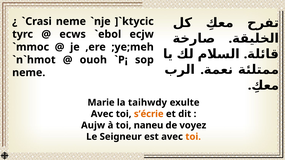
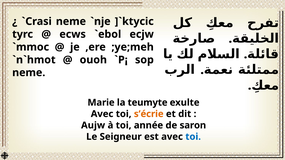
taihwdy: taihwdy -> teumyte (148, 103)
naneu: naneu -> année (148, 126)
voyez: voyez -> saron (193, 126)
toi colour: orange -> blue (193, 137)
